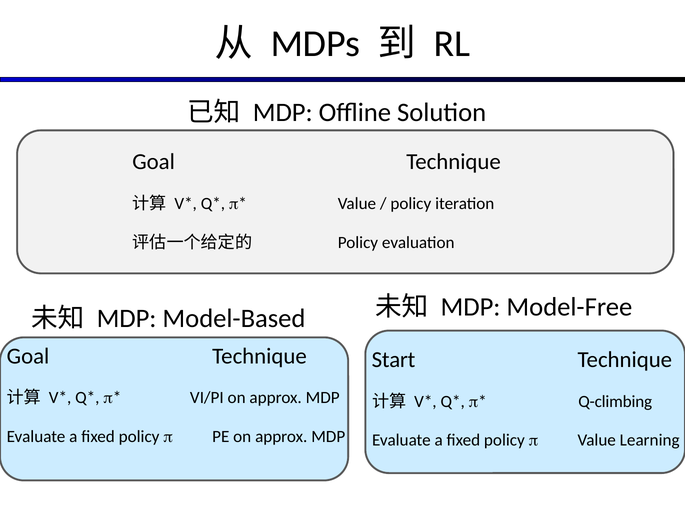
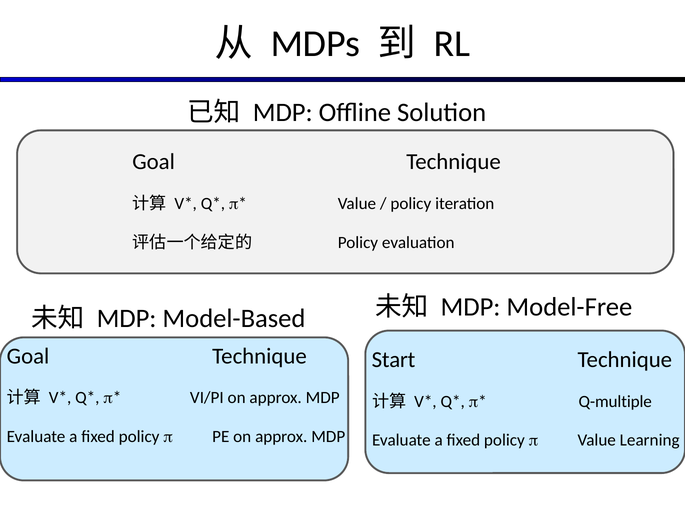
Q-climbing: Q-climbing -> Q-multiple (615, 402)
